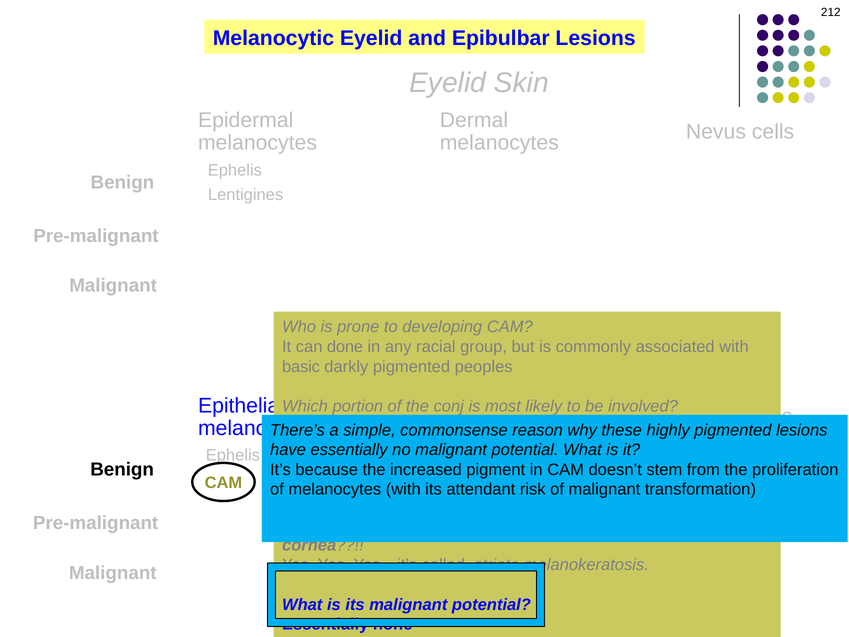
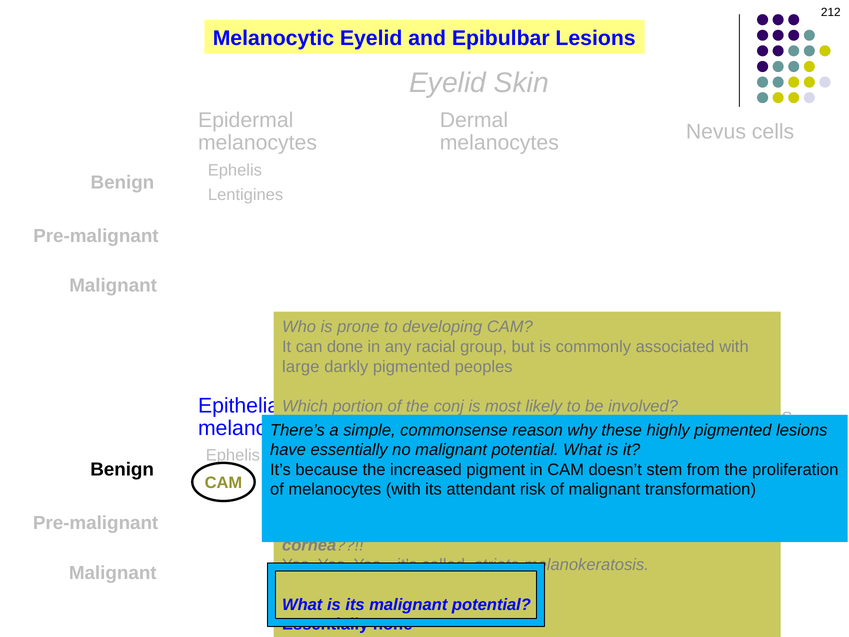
basic: basic -> large (301, 367)
